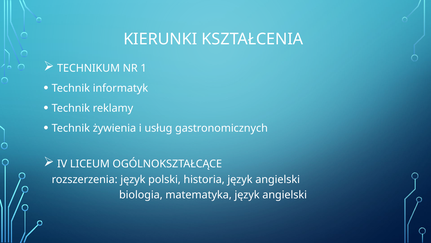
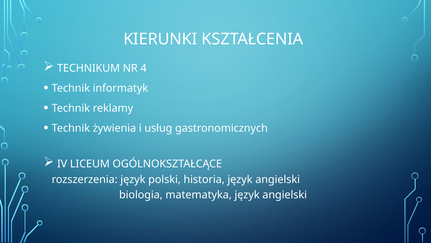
1: 1 -> 4 (144, 68)
